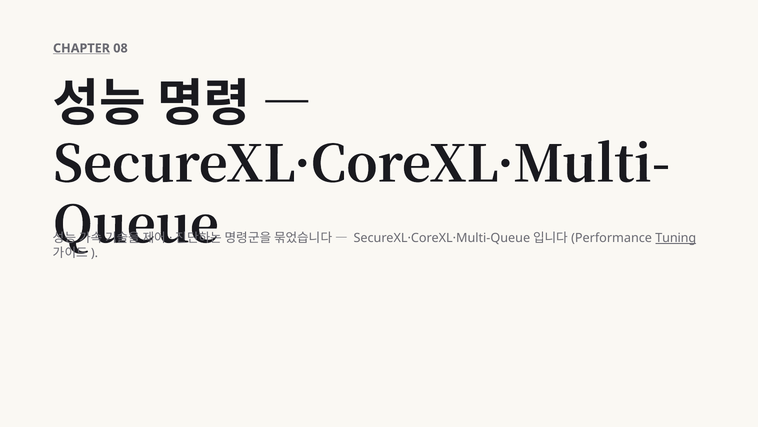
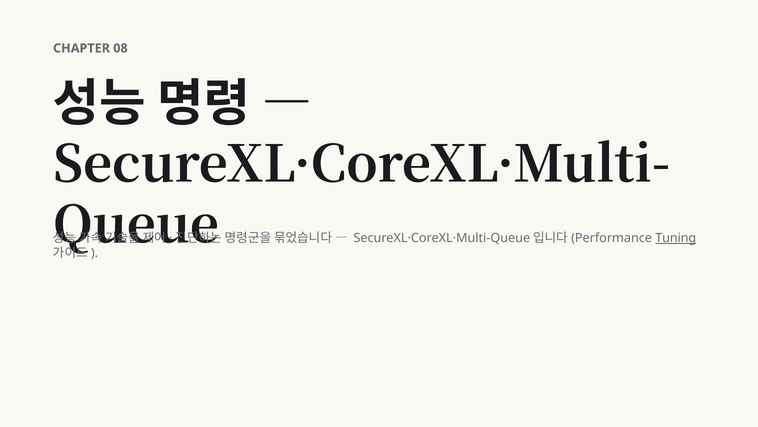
CHAPTER underline: present -> none (81, 48)
